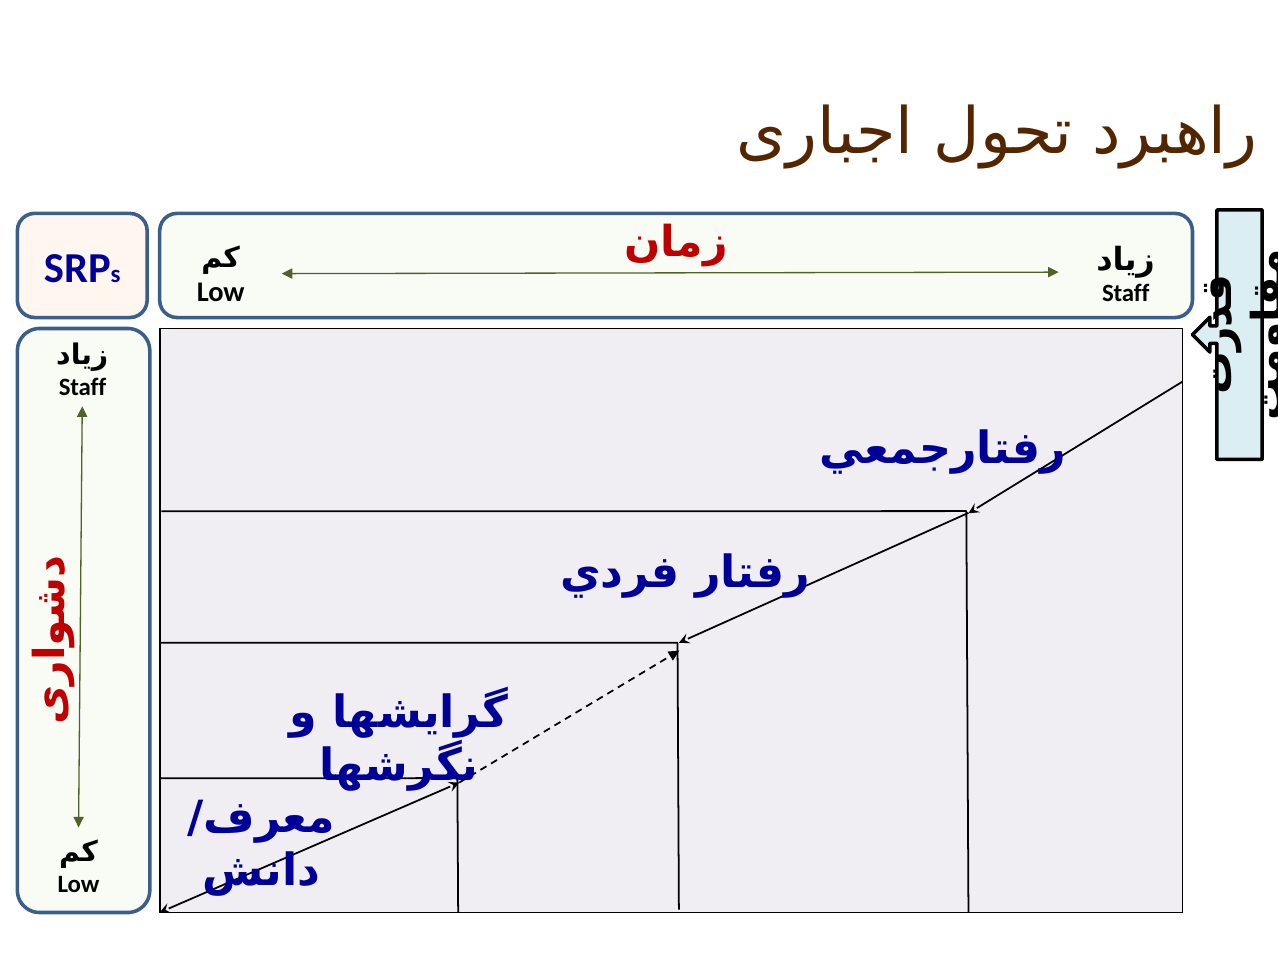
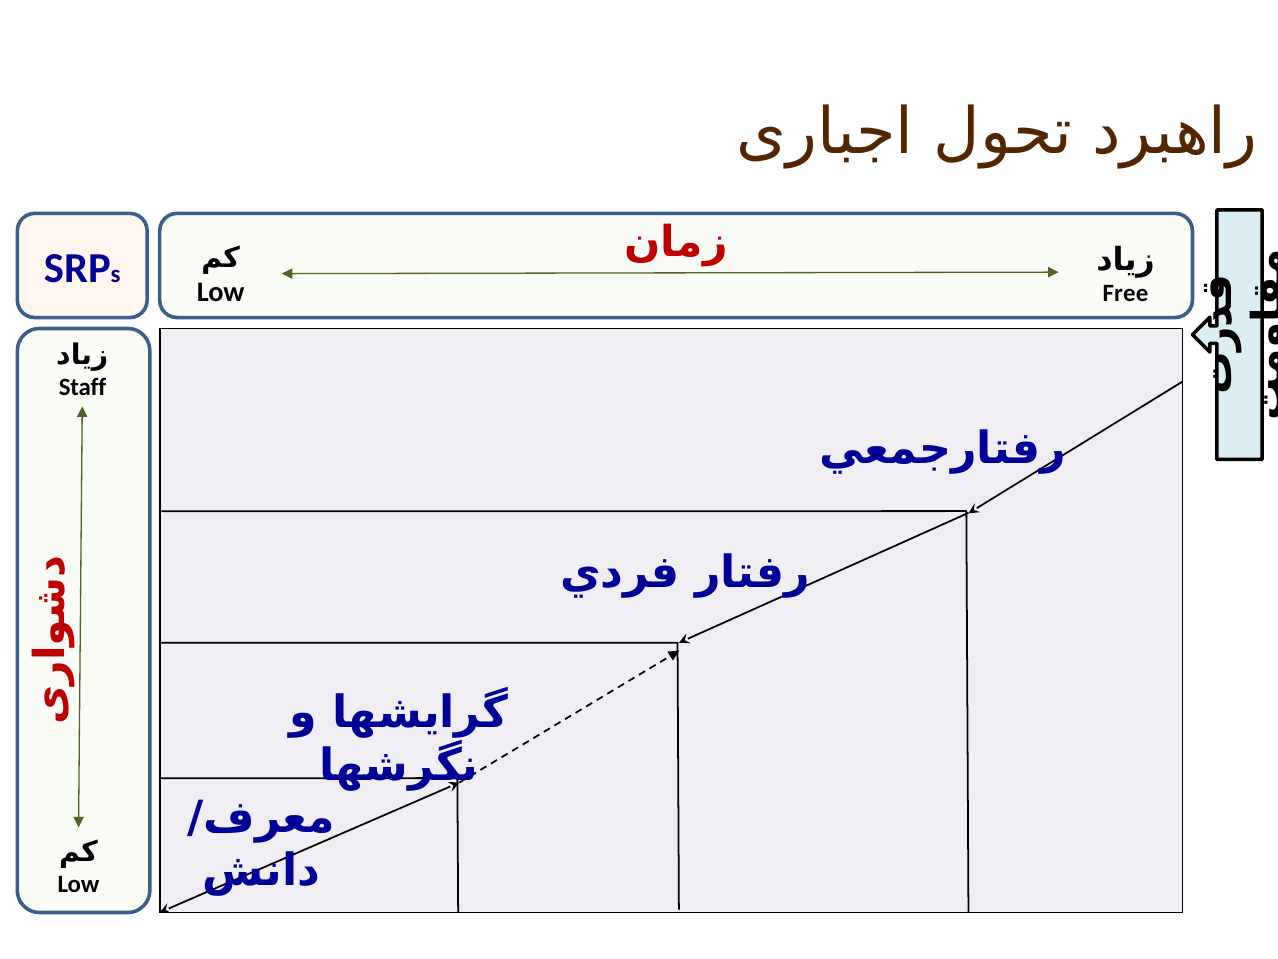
Staff: Staff -> Free (1126, 293)
